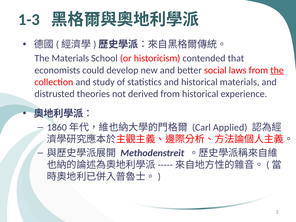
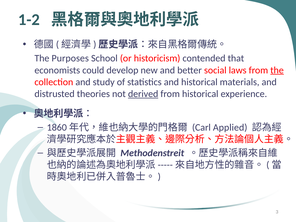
1-3: 1-3 -> 1-2 (29, 20)
The Materials: Materials -> Purposes (70, 58)
derived underline: none -> present (143, 94)
